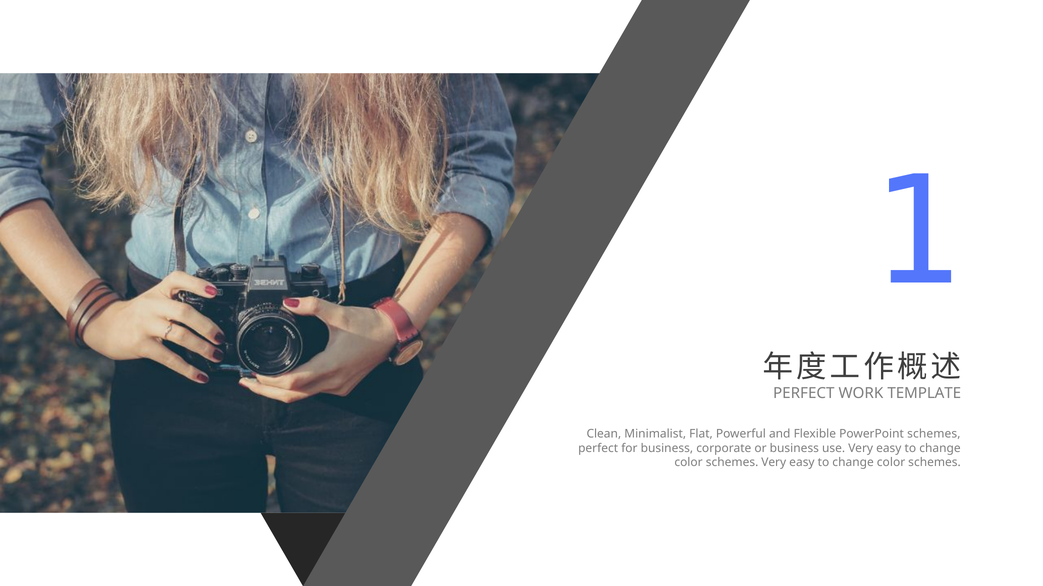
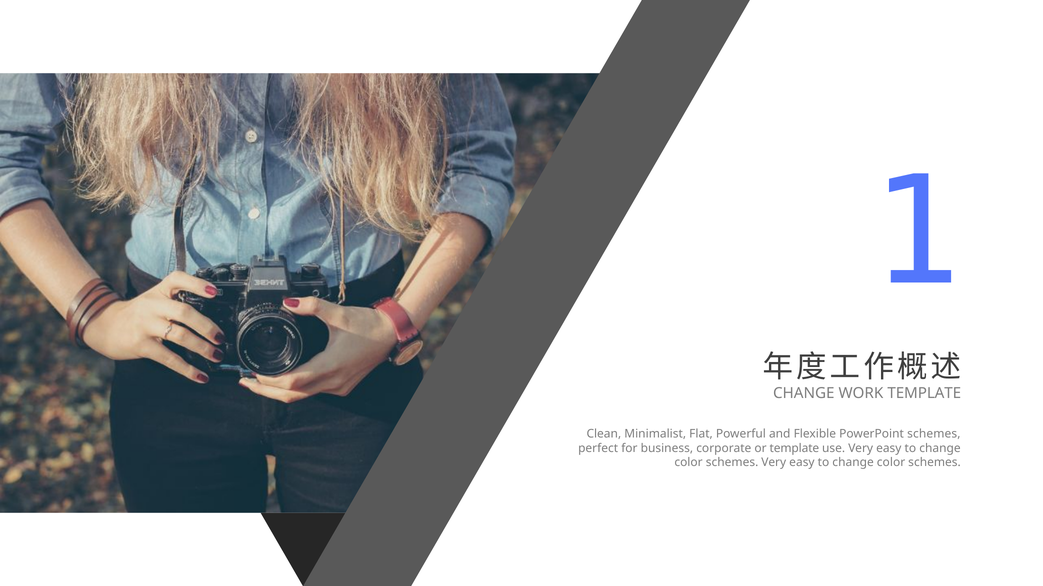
PERFECT: PERFECT -> CHANGE (804, 394)
or business: business -> template (794, 449)
